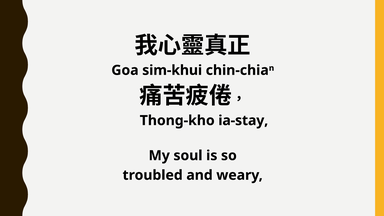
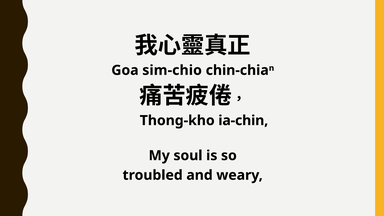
sim-khui: sim-khui -> sim-chio (172, 70)
ia-stay: ia-stay -> ia-chin (243, 120)
